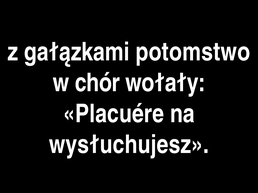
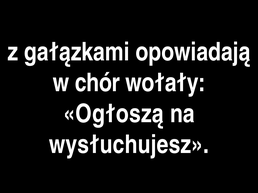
potomstwo: potomstwo -> opowiadają (193, 52)
Placuére: Placuére -> Ogłoszą (114, 114)
